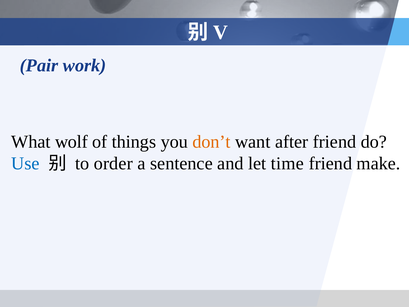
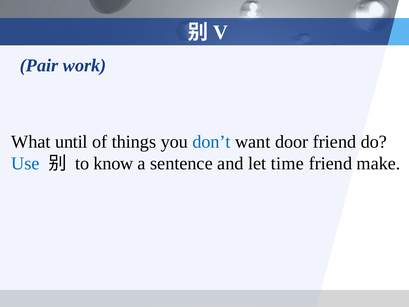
wolf: wolf -> until (71, 142)
don’t colour: orange -> blue (212, 142)
after: after -> door (292, 142)
order: order -> know (113, 164)
